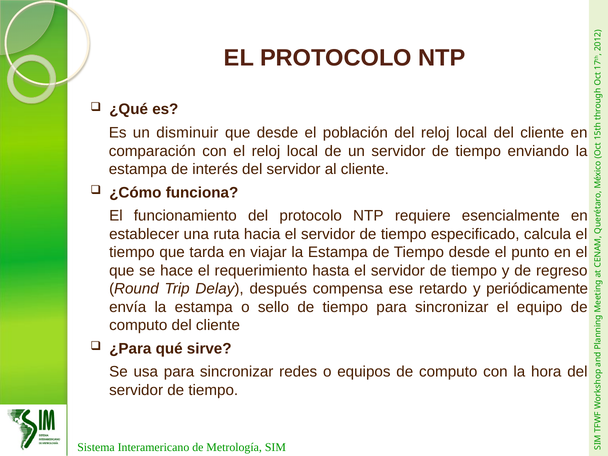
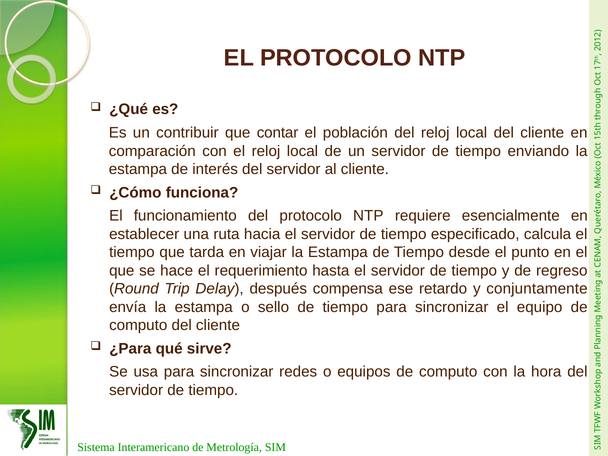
disminuir: disminuir -> contribuir (187, 133)
que desde: desde -> contar (278, 133)
periódicamente: periódicamente -> conjuntamente (537, 289)
